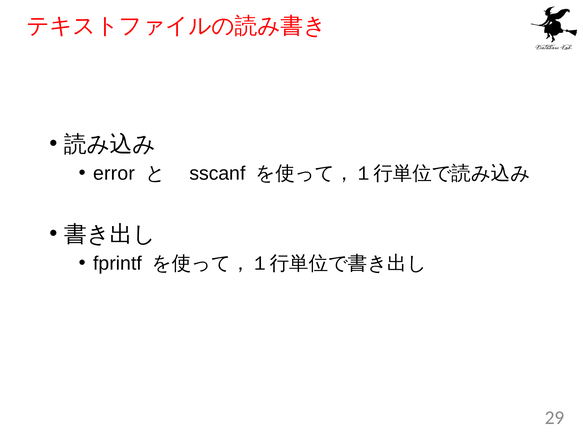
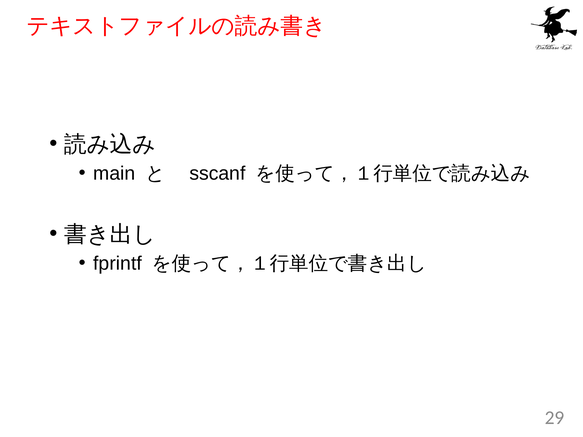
error: error -> main (114, 174)
